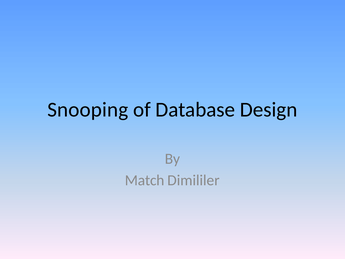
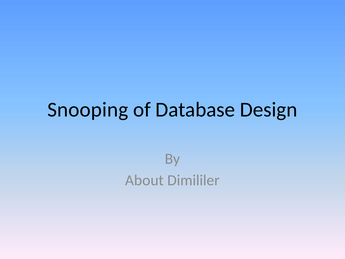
Match: Match -> About (145, 180)
